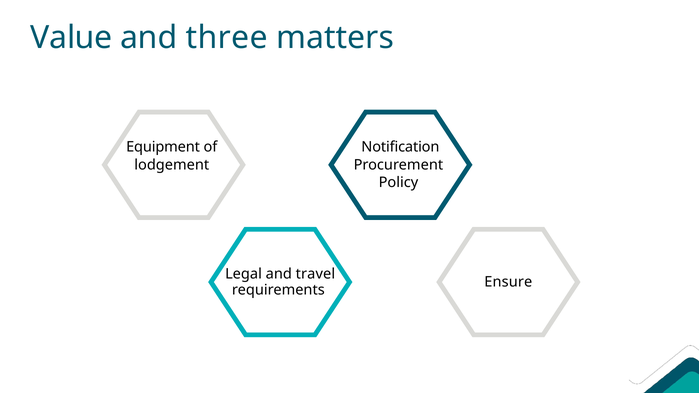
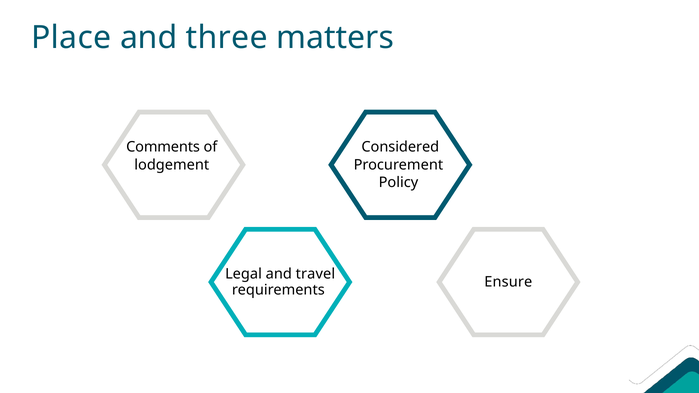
Value: Value -> Place (71, 38)
Equipment: Equipment -> Comments (163, 147)
Notification: Notification -> Considered (400, 147)
